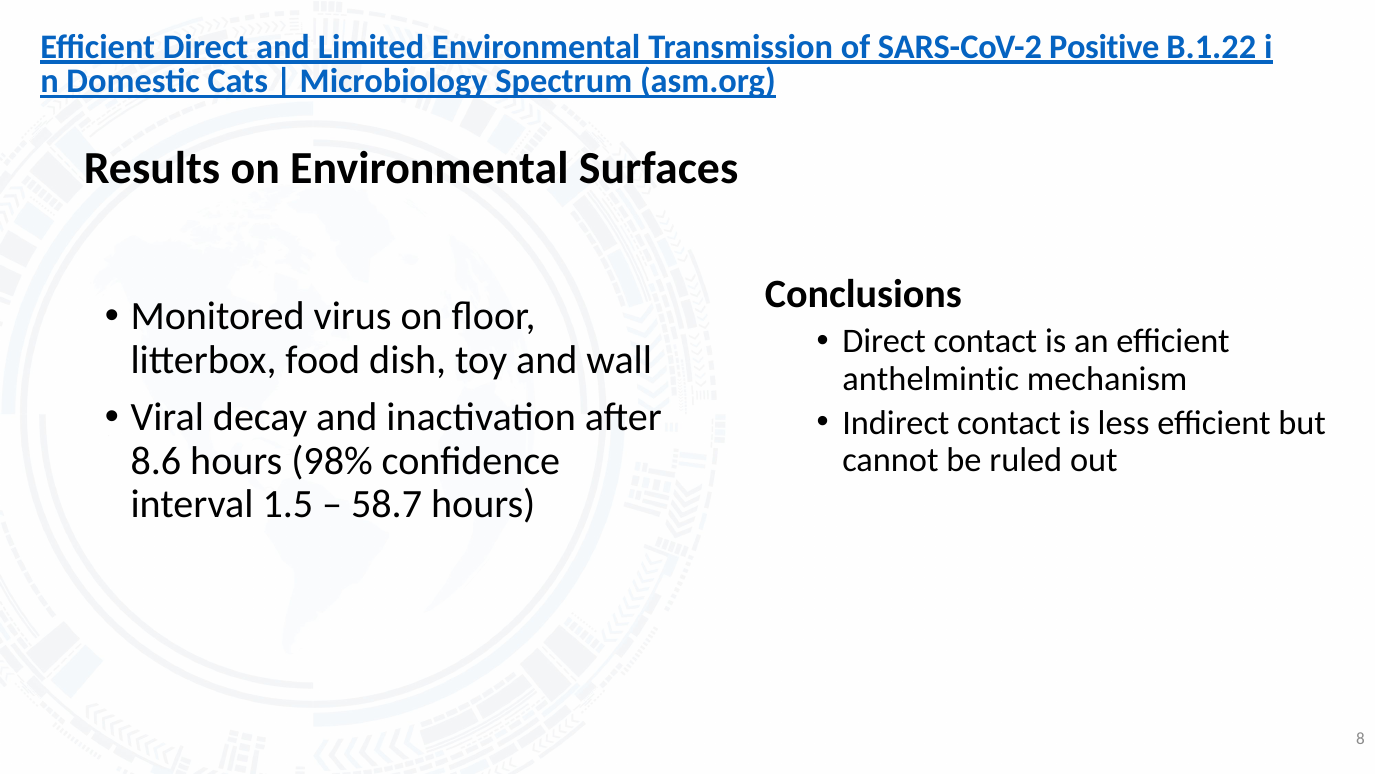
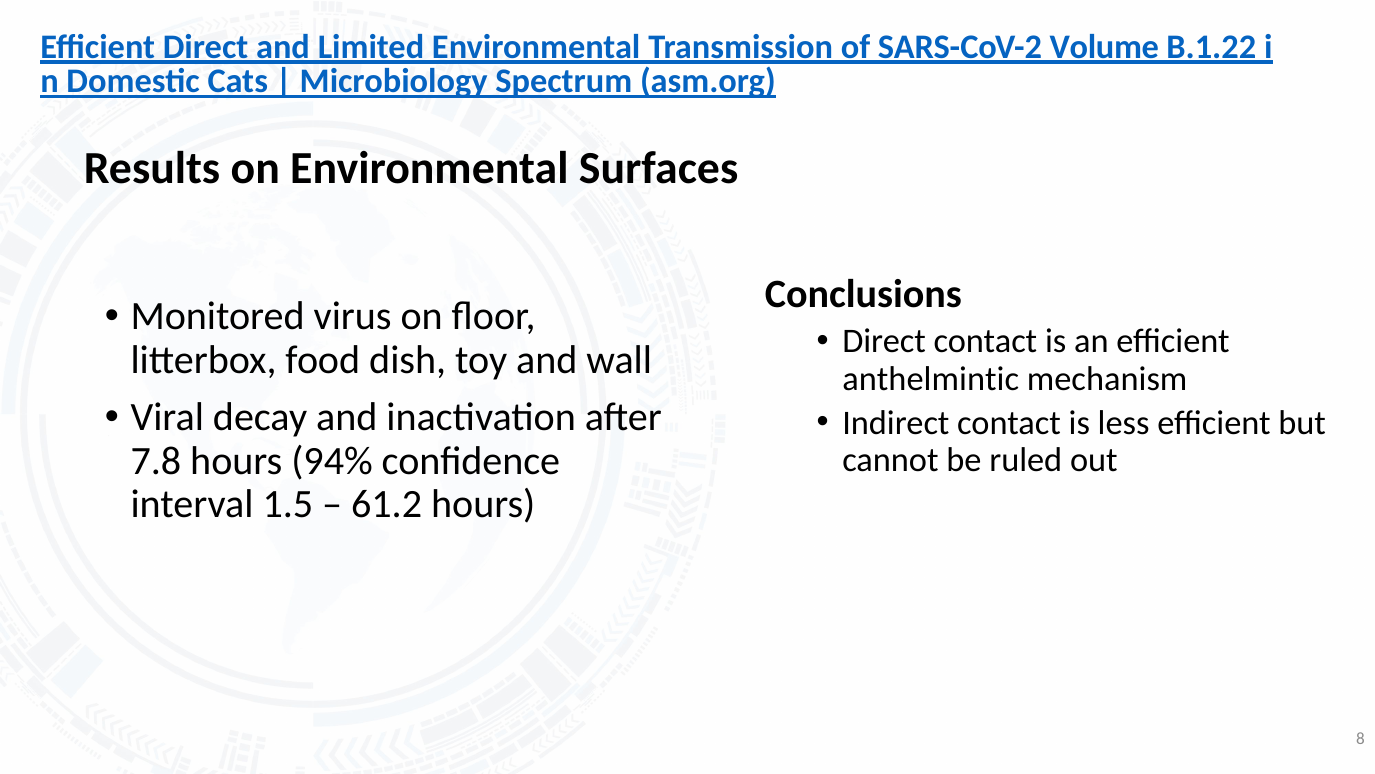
Positive: Positive -> Volume (1104, 47)
8.6: 8.6 -> 7.8 (156, 461)
98%: 98% -> 94% (332, 461)
58.7: 58.7 -> 61.2 (387, 504)
